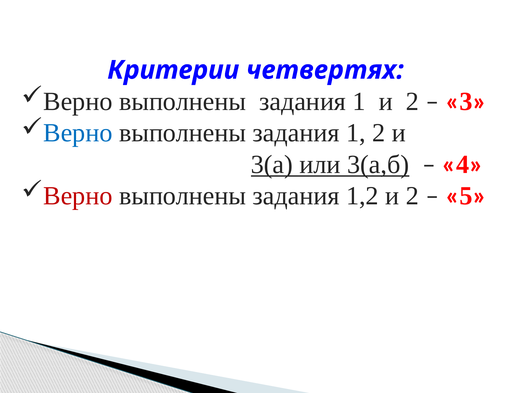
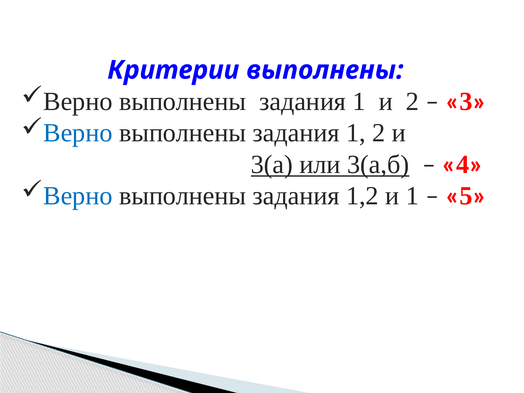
Критерии четвертях: четвертях -> выполнены (325, 70)
Верно colour: red -> blue (78, 196)
1,2 и 2: 2 -> 1 (412, 196)
